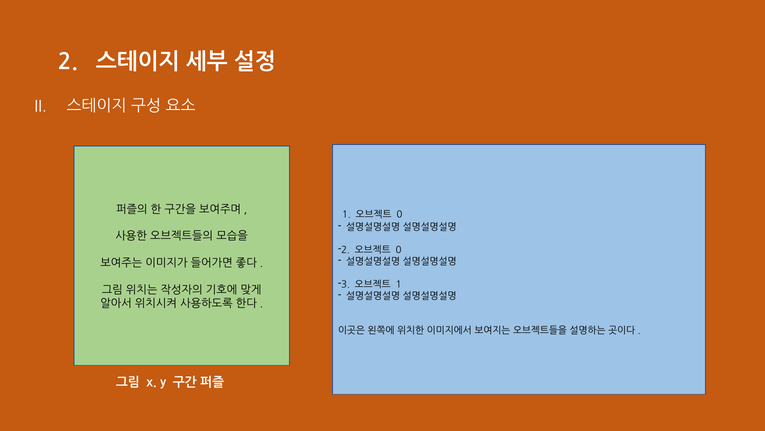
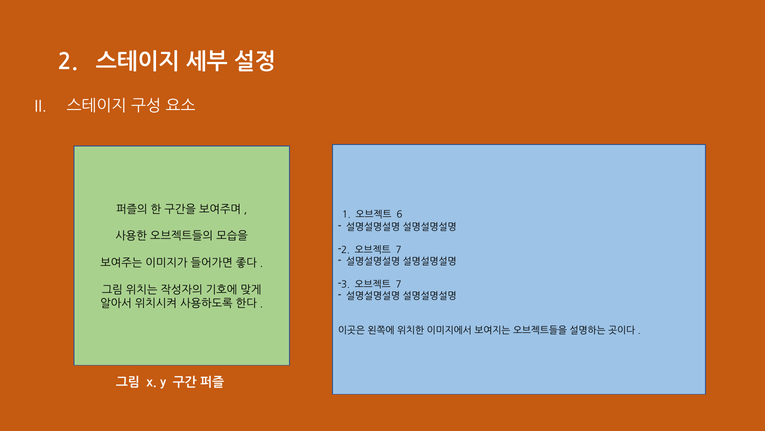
0: 0 -> 6 (399, 214)
0: 0 -> 7 (399, 250)
1: 1 -> 7 (399, 284)
